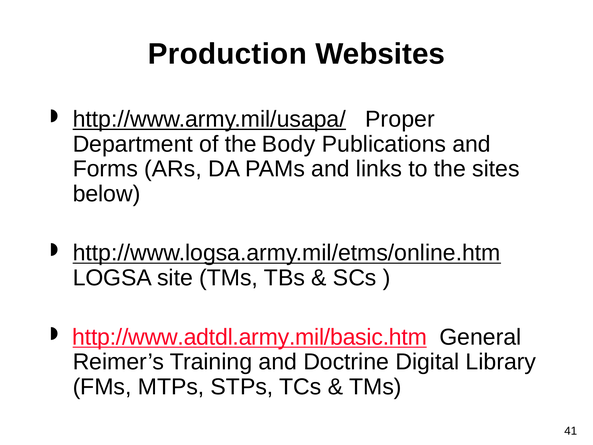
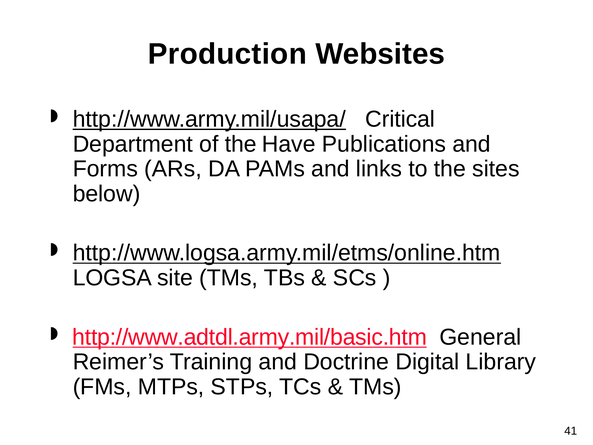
Proper: Proper -> Critical (400, 119)
Body: Body -> Have (289, 144)
